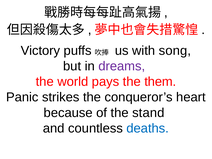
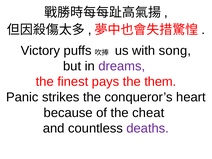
world: world -> finest (73, 82)
stand: stand -> cheat (148, 113)
deaths colour: blue -> purple (148, 128)
